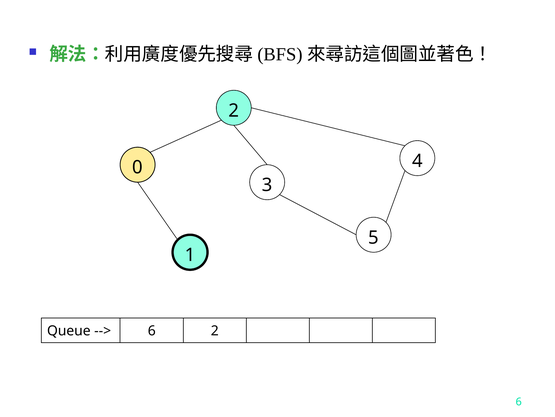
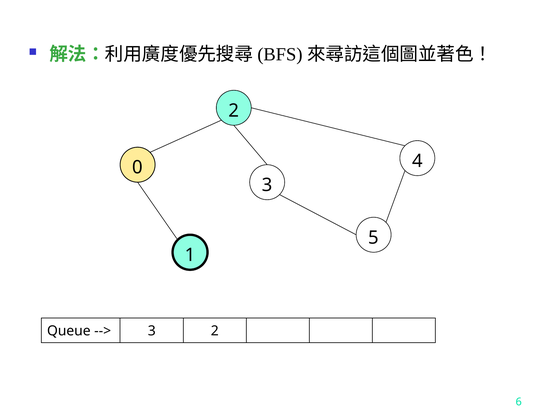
6: 6 -> 3 (152, 330)
